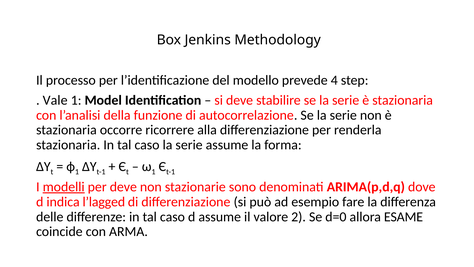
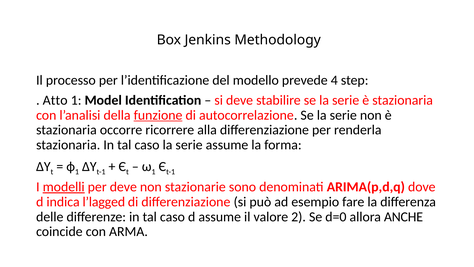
Vale: Vale -> Atto (55, 100)
funzione underline: none -> present (158, 115)
ESAME: ESAME -> ANCHE (403, 216)
